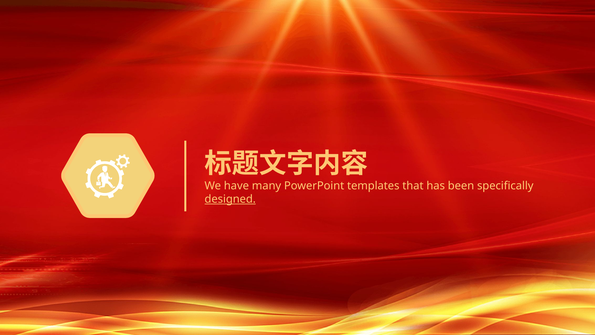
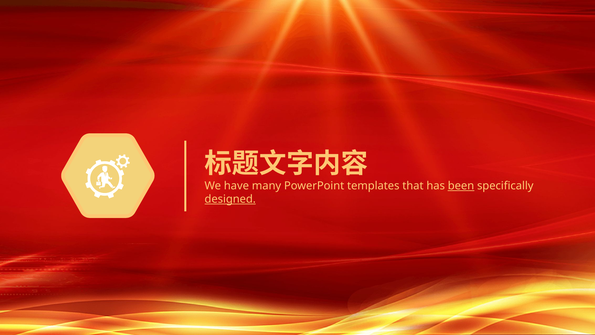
been underline: none -> present (461, 186)
